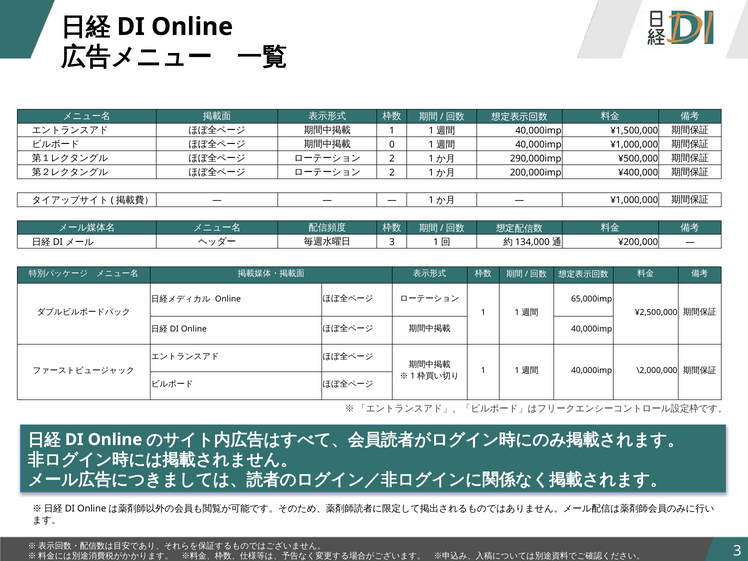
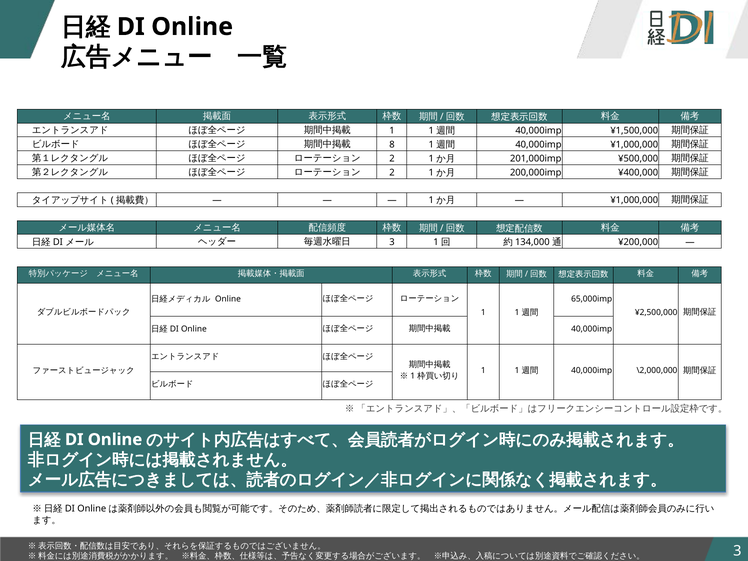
0: 0 -> 8 (392, 145)
290,000imp: 290,000imp -> 201,000imp (536, 159)
